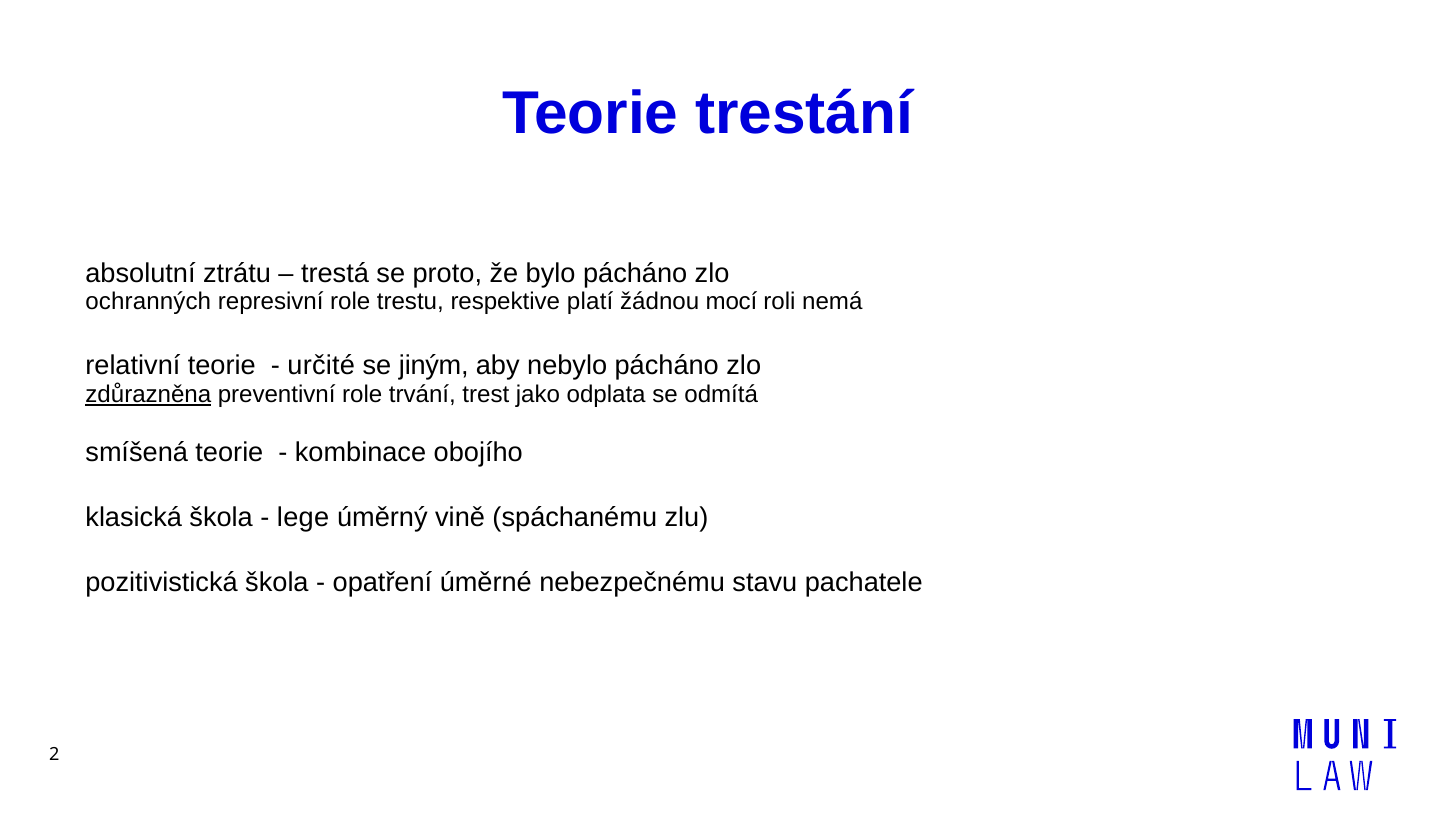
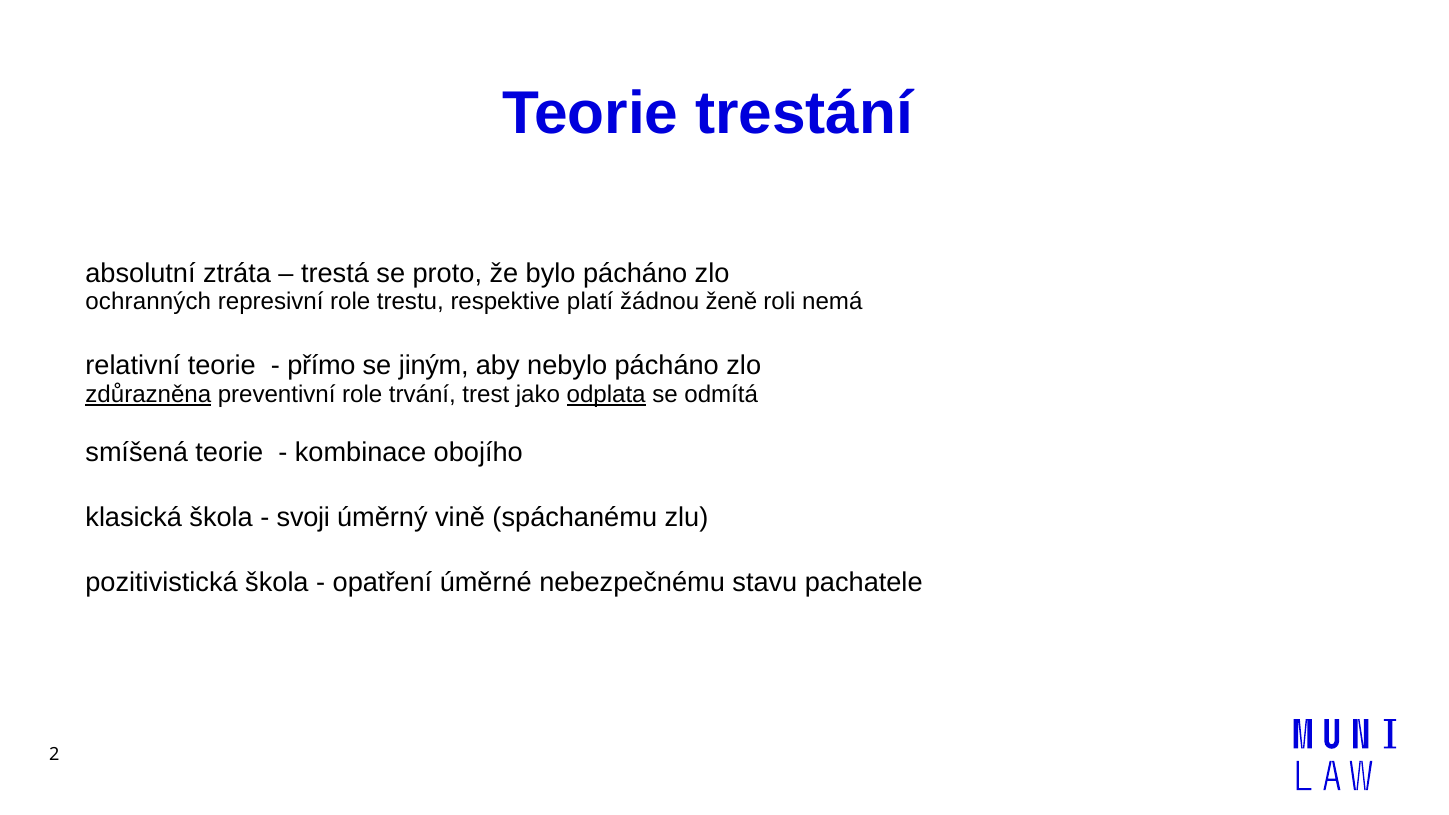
ztrátu: ztrátu -> ztráta (237, 273)
mocí: mocí -> ženě (731, 302)
určité: určité -> přímo (321, 366)
odplata underline: none -> present (606, 394)
lege: lege -> svoji (303, 518)
